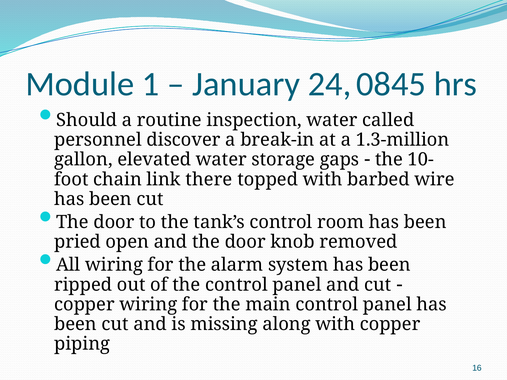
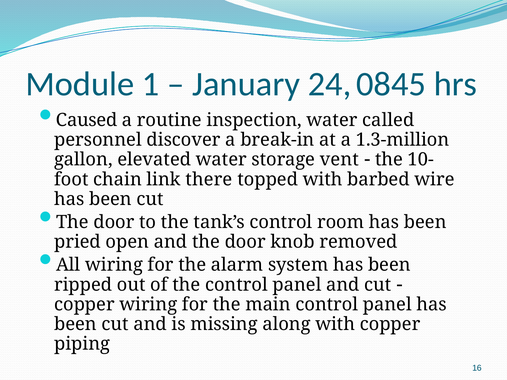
Should: Should -> Caused (87, 120)
gaps: gaps -> vent (339, 160)
